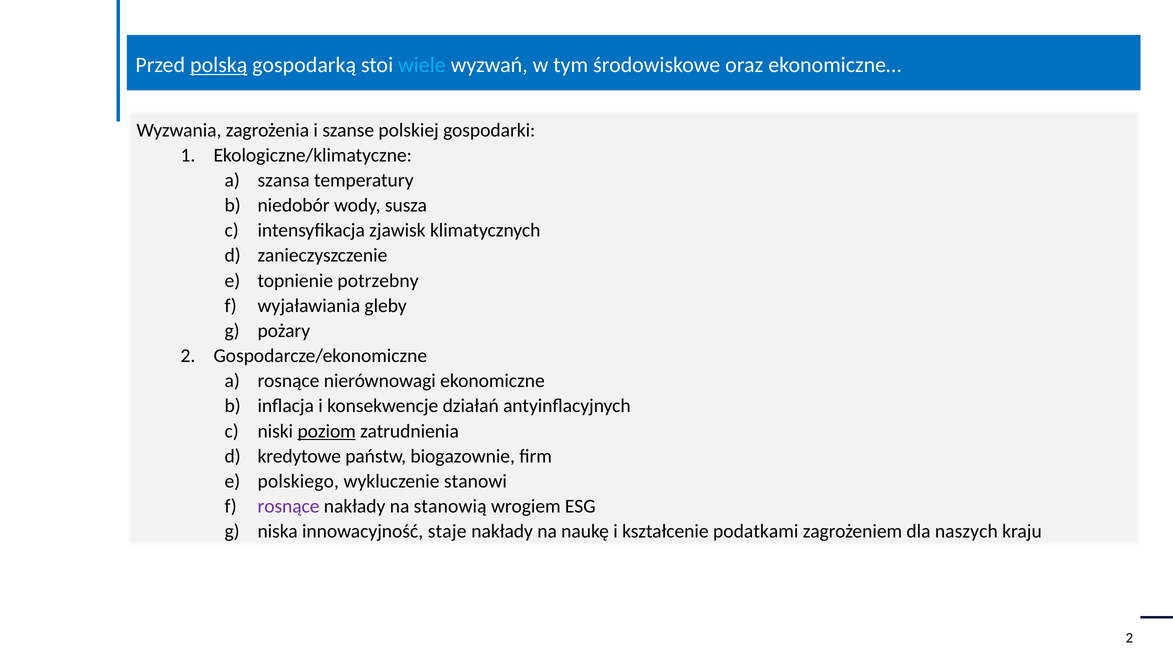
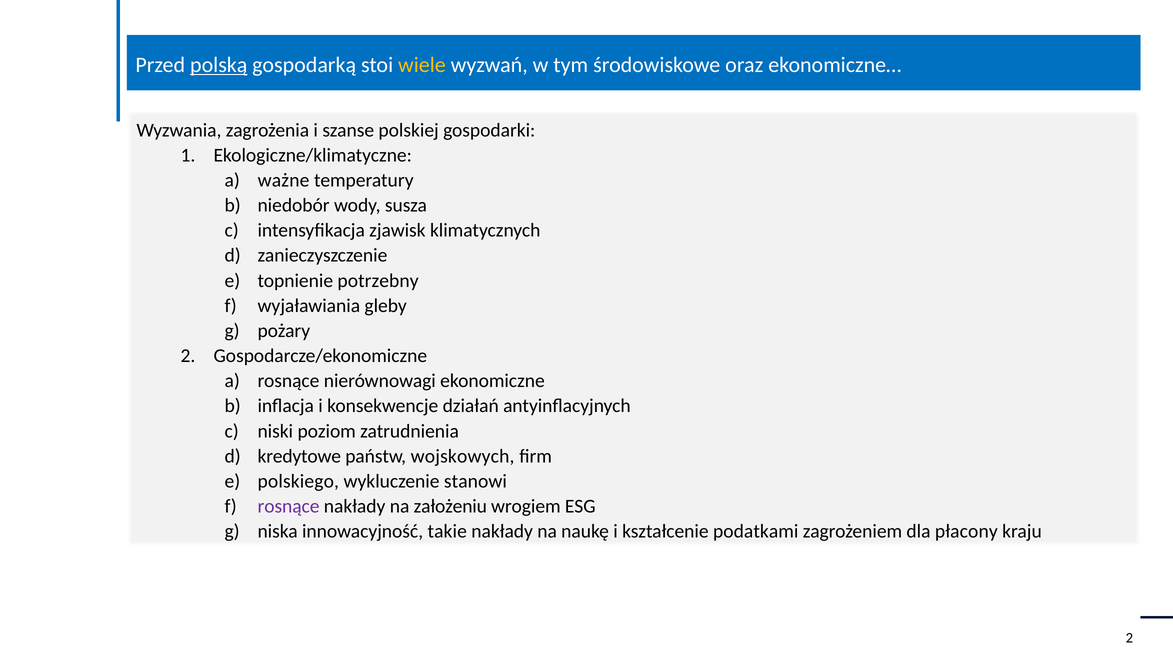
wiele colour: light blue -> yellow (422, 65)
szansa: szansa -> ważne (284, 180)
poziom underline: present -> none (327, 431)
biogazownie: biogazownie -> wojskowych (463, 456)
stanowią: stanowią -> założeniu (450, 506)
staje: staje -> takie (447, 531)
naszych: naszych -> płacony (966, 531)
